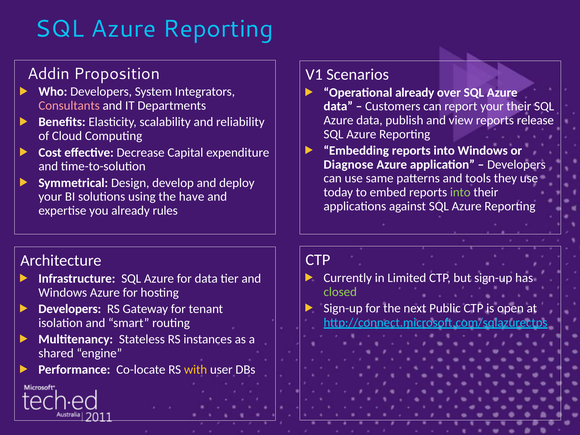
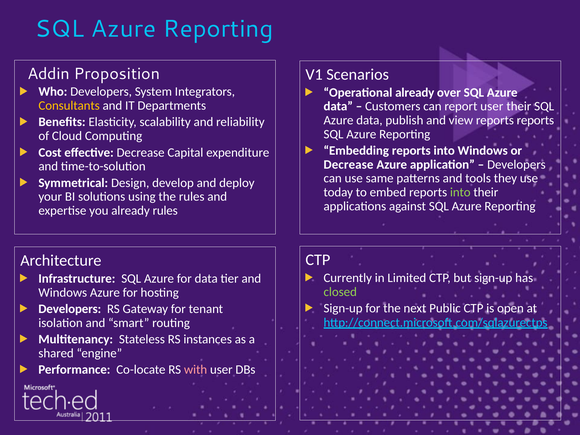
Consultants colour: pink -> yellow (69, 106)
report your: your -> user (492, 106)
reports release: release -> reports (535, 120)
Diagnose: Diagnose -> Decrease (349, 165)
the have: have -> rules (192, 197)
with colour: yellow -> pink (196, 370)
